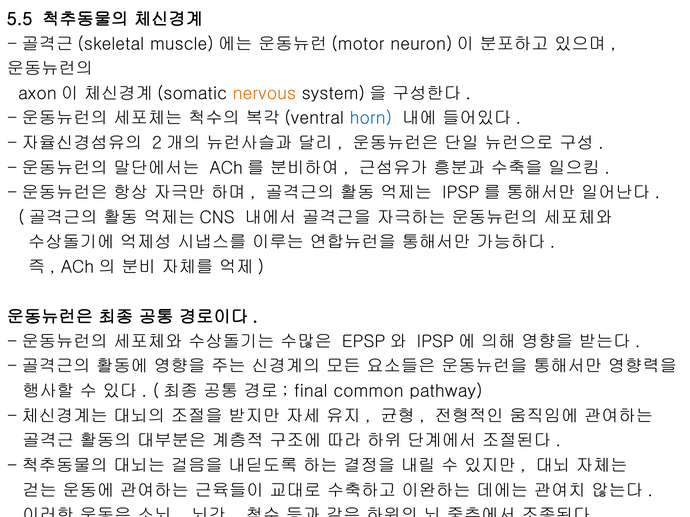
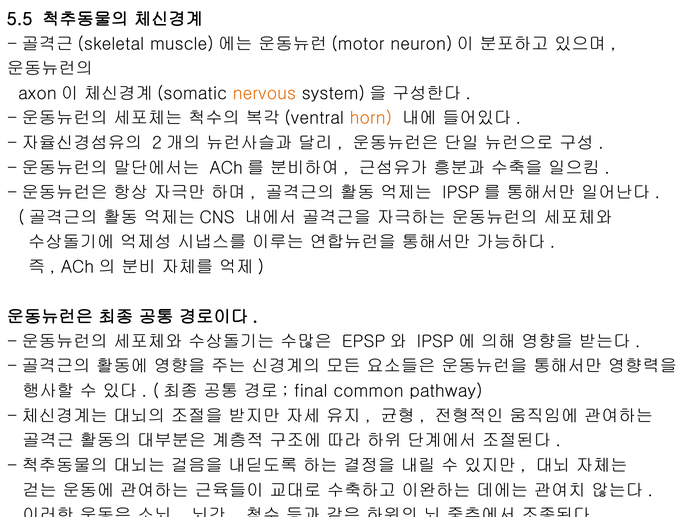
horn colour: blue -> orange (371, 118)
